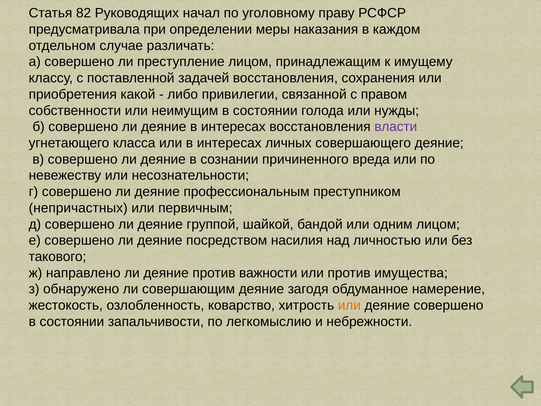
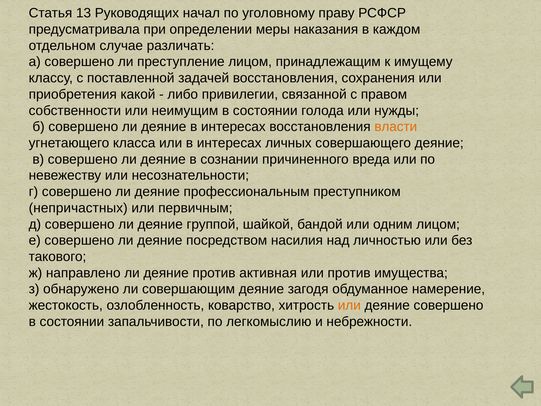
82: 82 -> 13 (84, 13)
власти colour: purple -> orange (396, 127)
важности: важности -> активная (268, 273)
